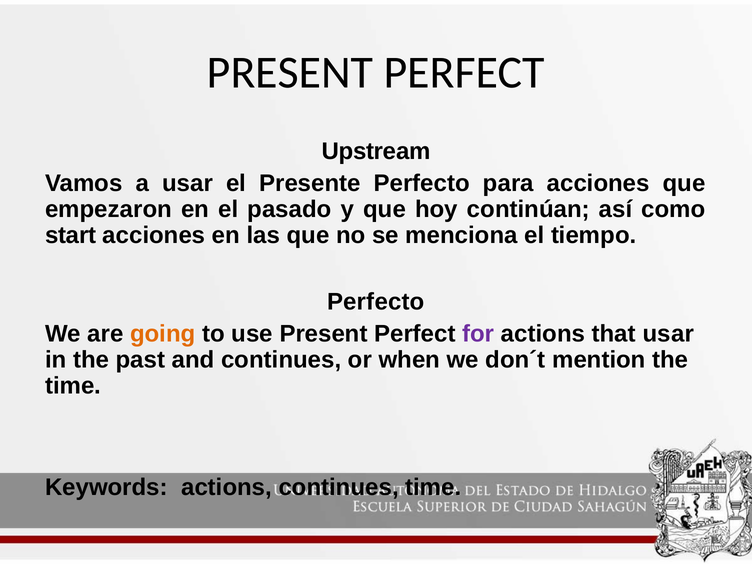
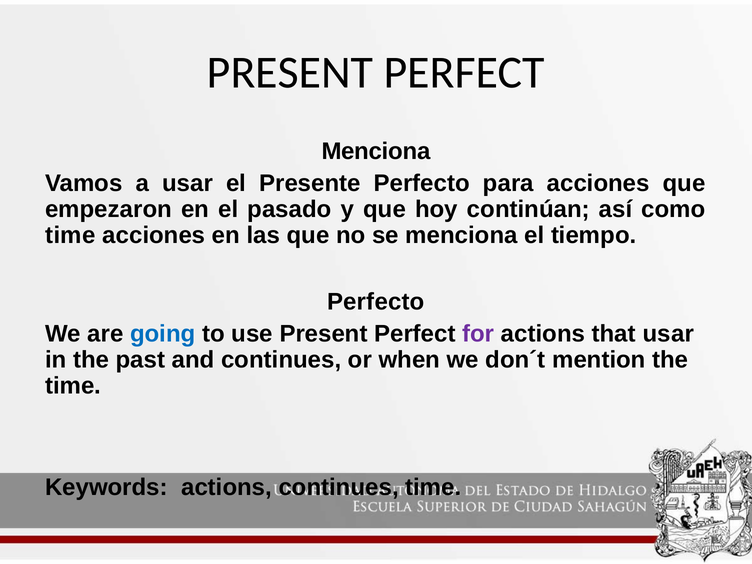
Upstream: Upstream -> Menciona (376, 151)
start: start -> time (70, 235)
going colour: orange -> blue (163, 334)
